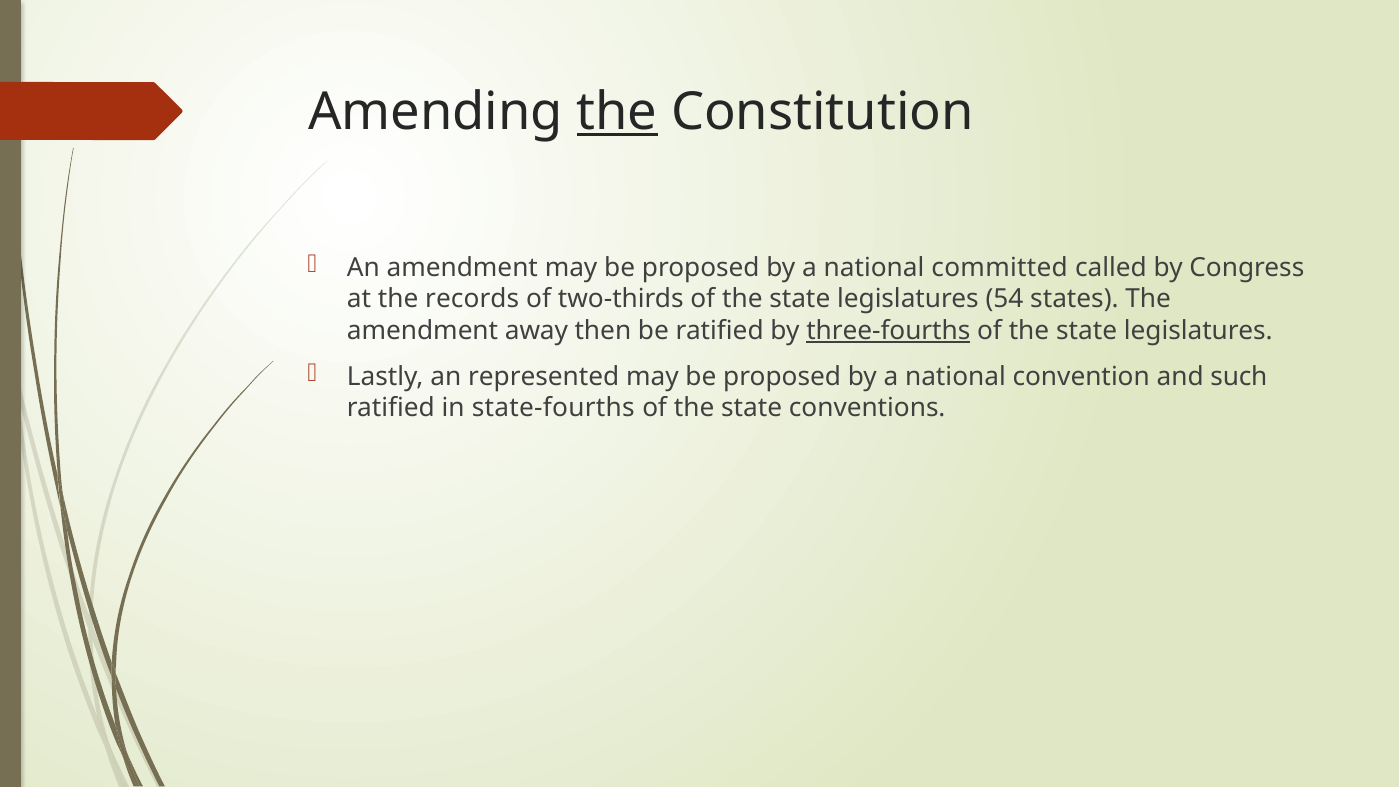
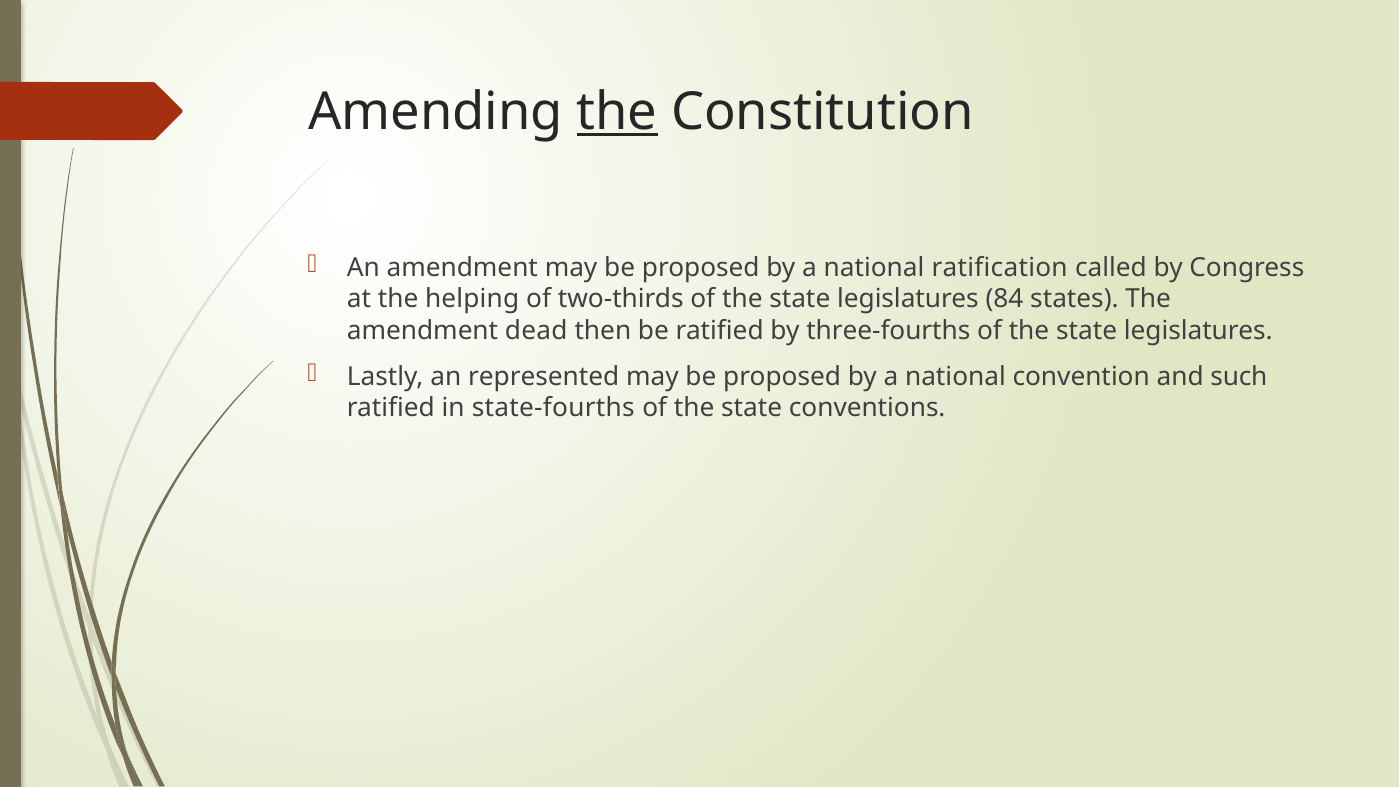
committed: committed -> ratification (1000, 268)
records: records -> helping (472, 299)
54: 54 -> 84 (1004, 299)
away: away -> dead (536, 331)
three-fourths underline: present -> none (888, 331)
